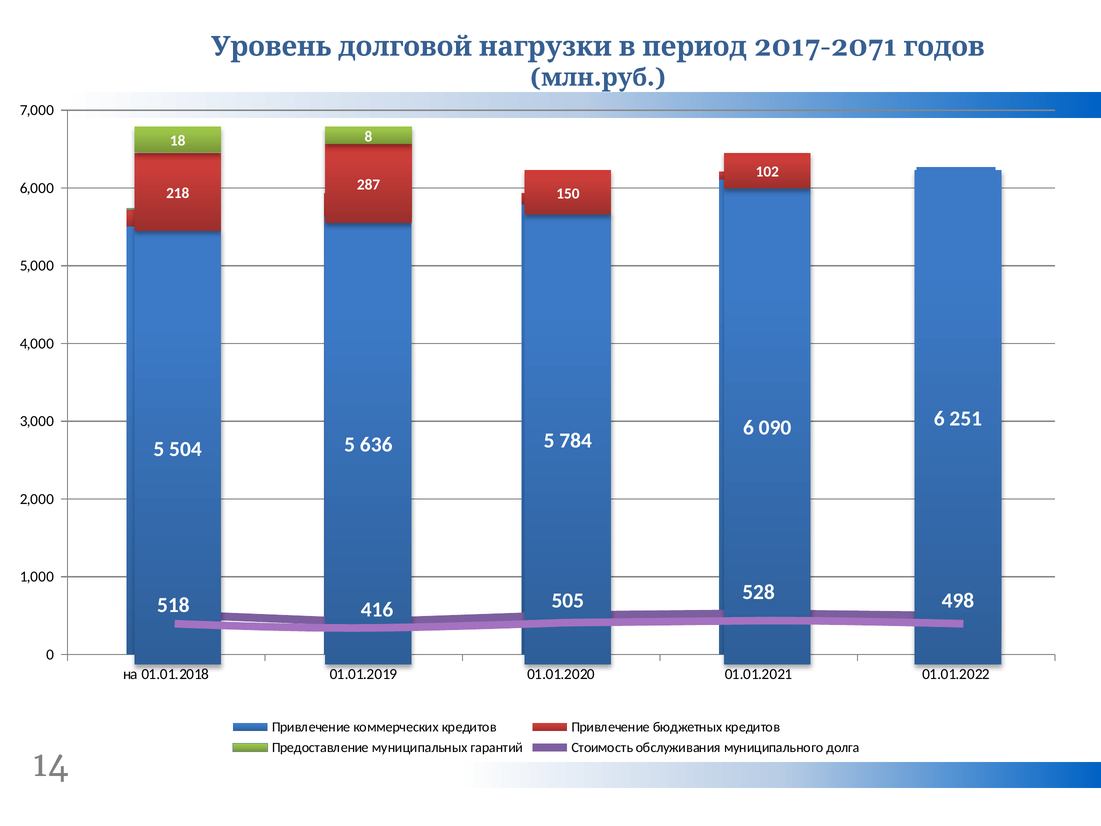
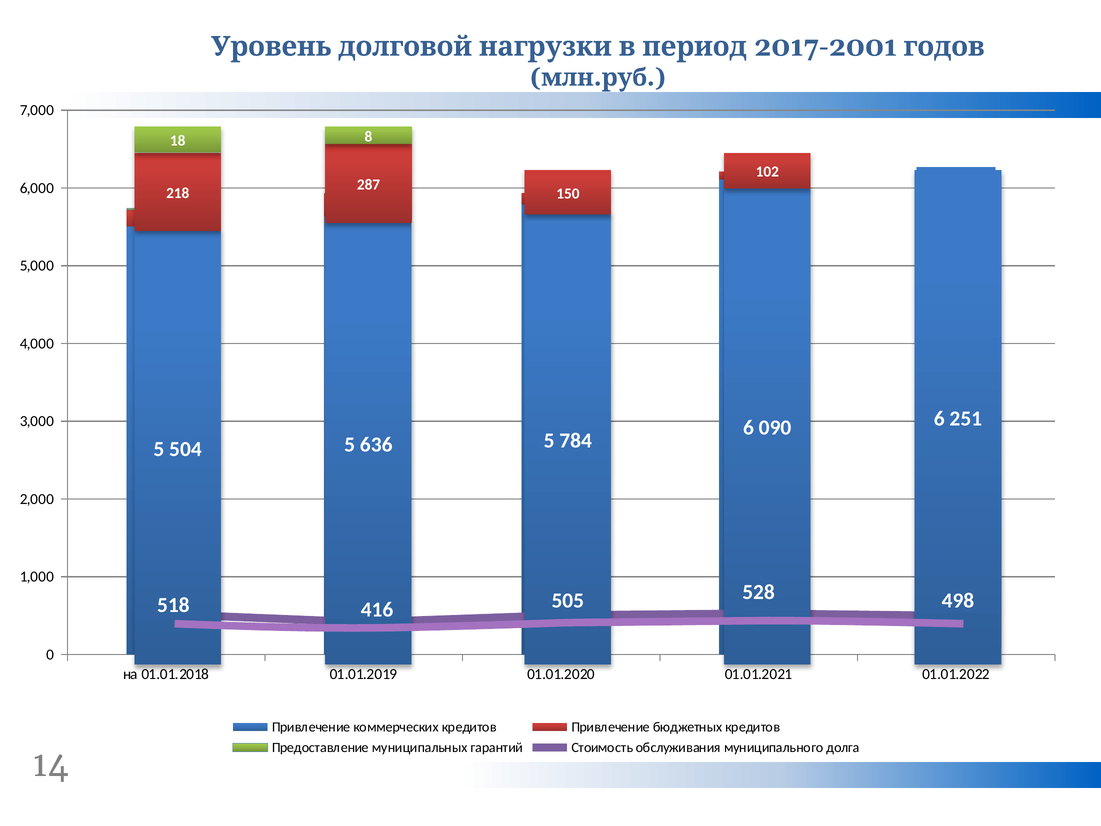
2017-2071: 2017-2071 -> 2017-2001 (826, 47)
